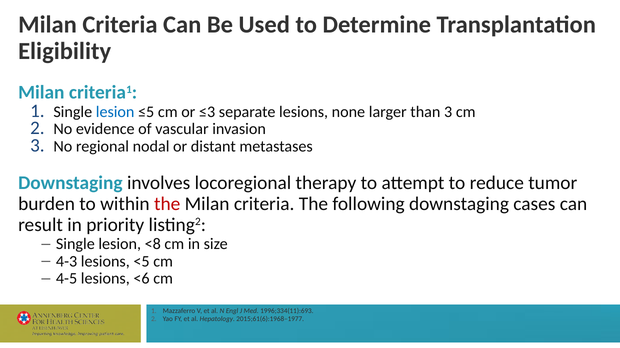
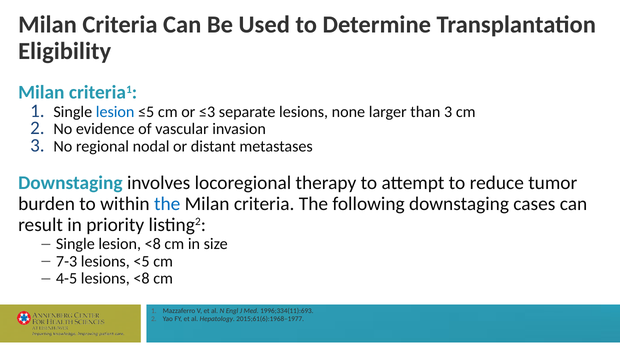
the colour: red -> blue (167, 204)
4-3: 4-3 -> 7-3 (67, 262)
lesions <6: <6 -> <8 (142, 279)
